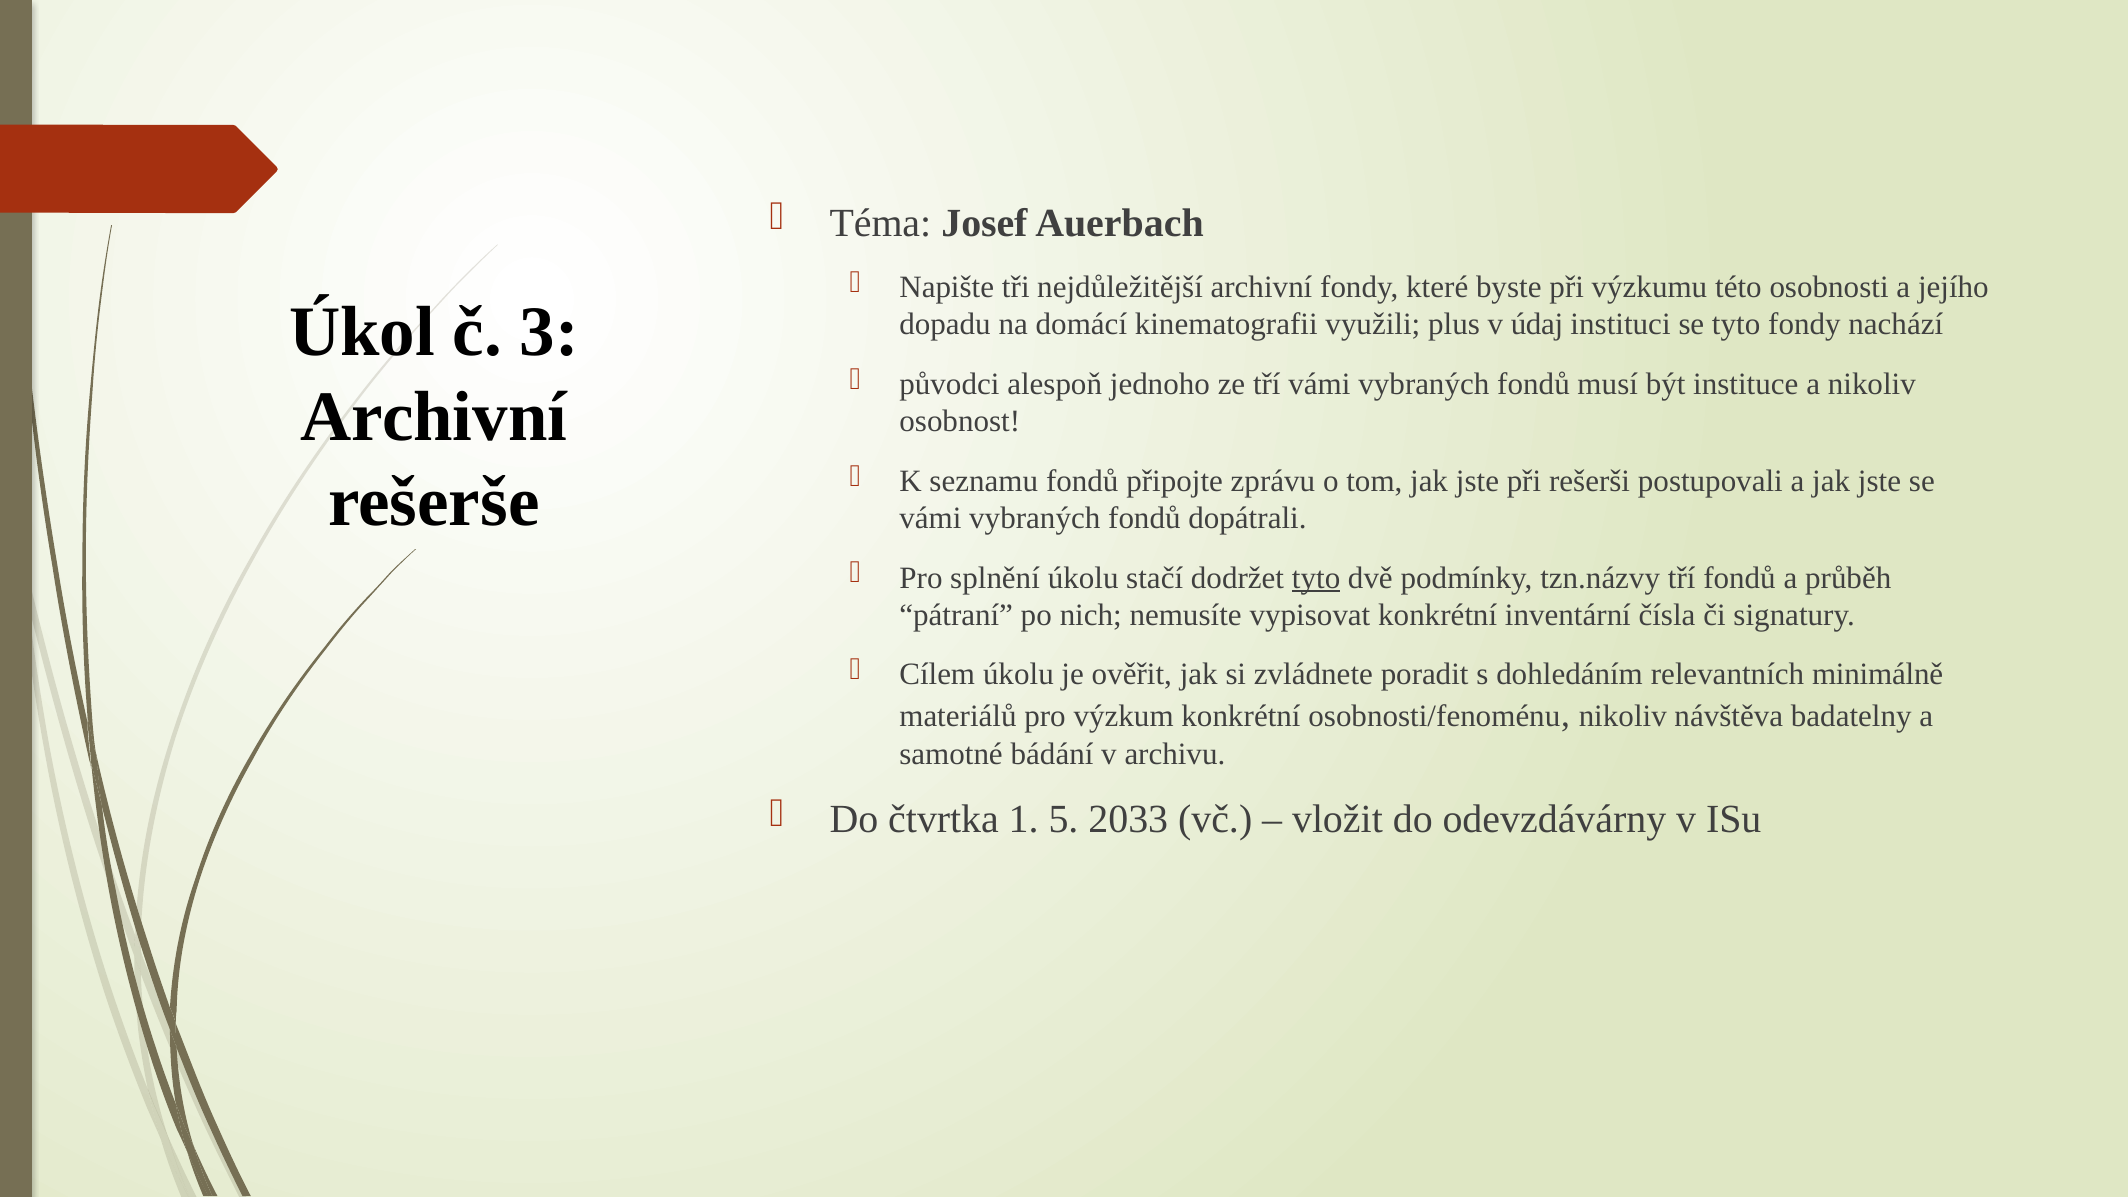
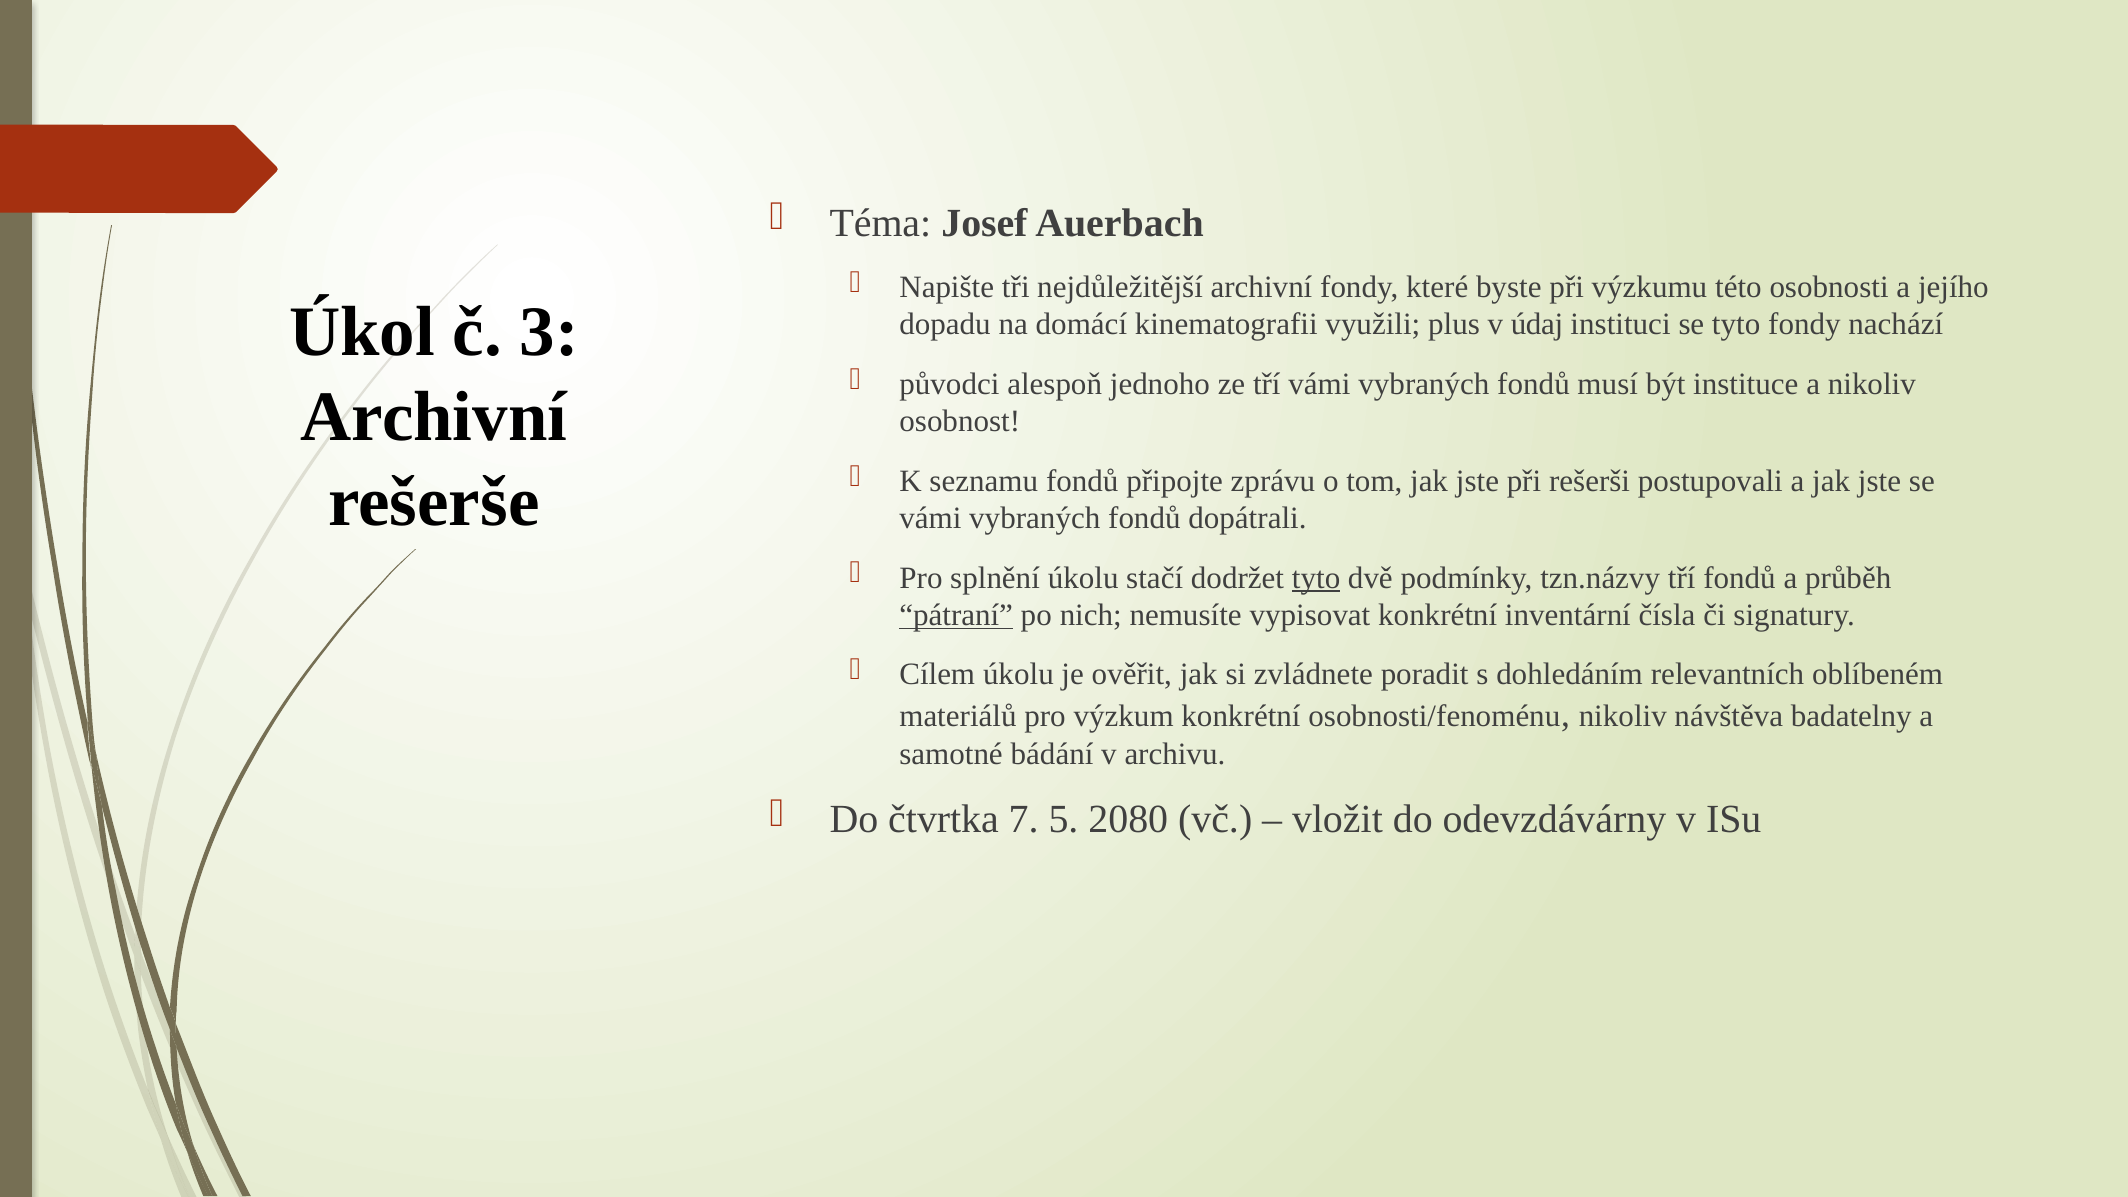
pátraní underline: none -> present (956, 615)
minimálně: minimálně -> oblíbeném (1877, 675)
1: 1 -> 7 (1024, 820)
2033: 2033 -> 2080 (1128, 820)
